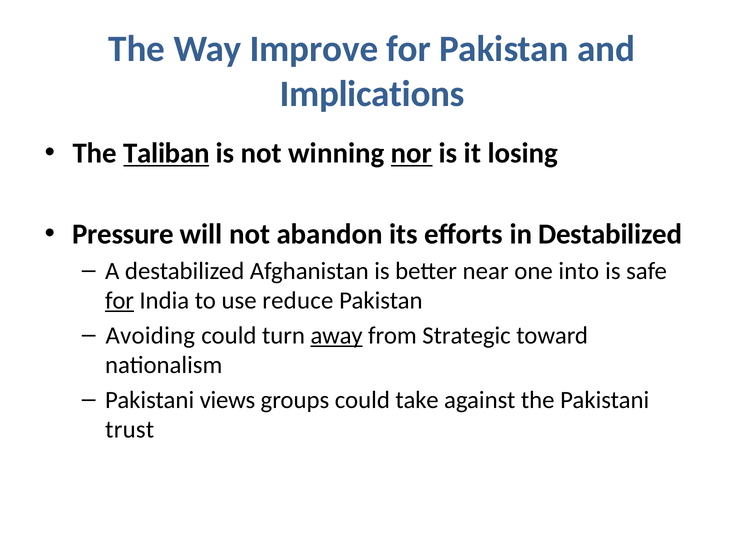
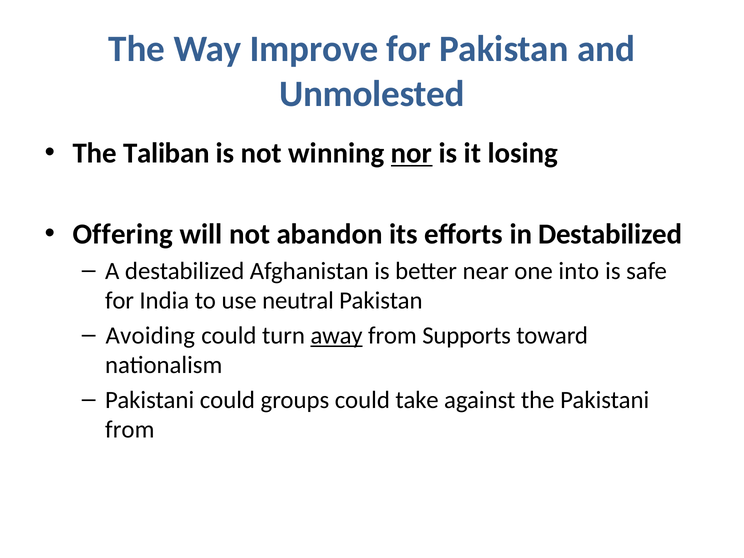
Implications: Implications -> Unmolested (372, 94)
Taliban underline: present -> none (166, 153)
Pressure: Pressure -> Offering (123, 234)
for underline: present -> none (120, 301)
reduce: reduce -> neutral (298, 301)
Strategic: Strategic -> Supports (467, 336)
Pakistani views: views -> could (227, 400)
trust: trust -> from (130, 430)
